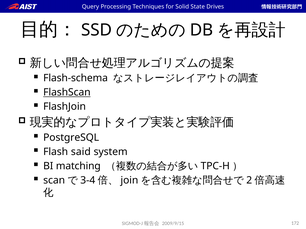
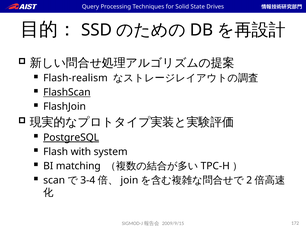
Flash-schema: Flash-schema -> Flash-realism (75, 78)
PostgreSQL underline: none -> present (71, 138)
said: said -> with (81, 152)
